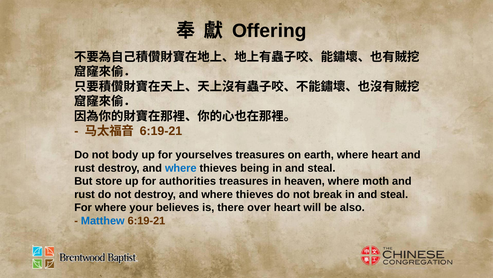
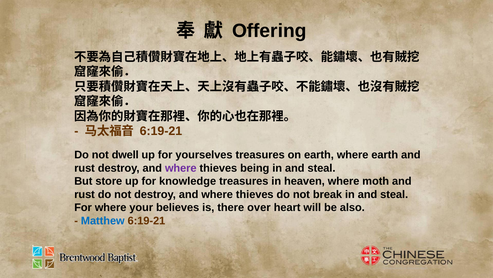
body: body -> dwell (125, 155)
where heart: heart -> earth (385, 155)
where colour: blue -> purple (181, 168)
authorities: authorities -> knowledge (188, 181)
